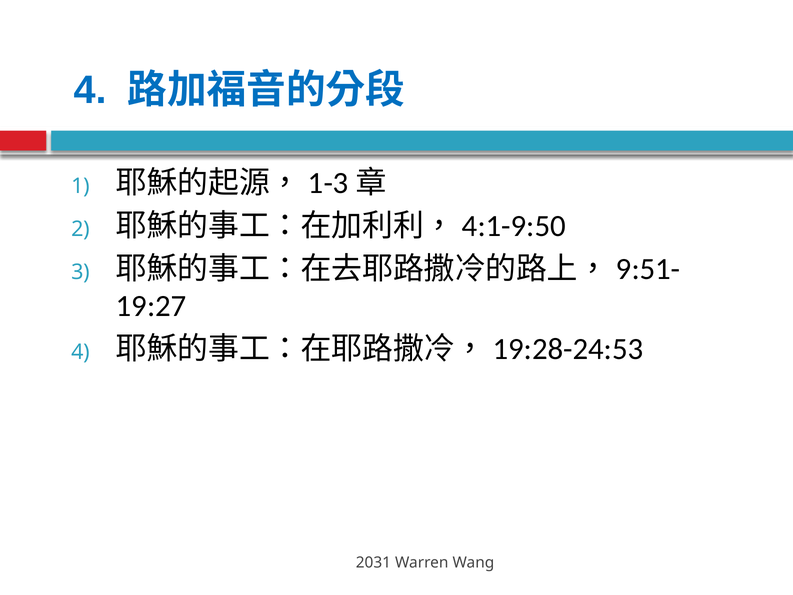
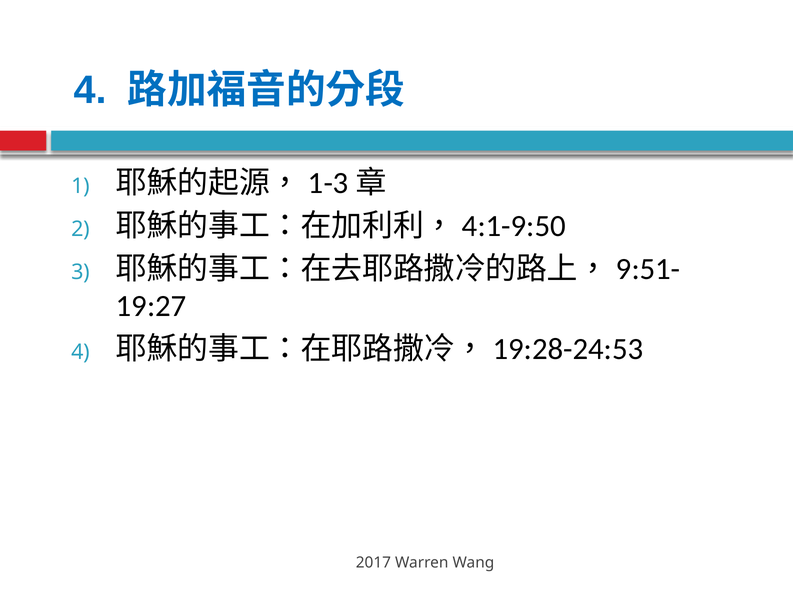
2031: 2031 -> 2017 (373, 563)
